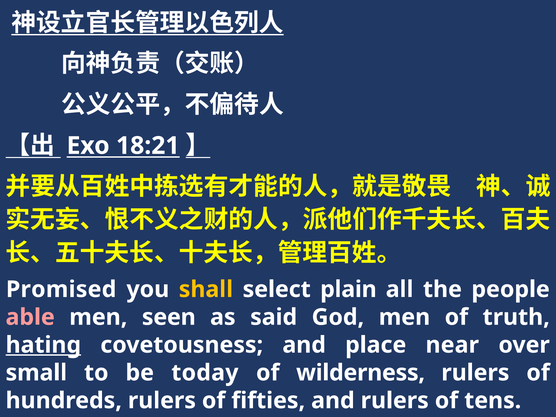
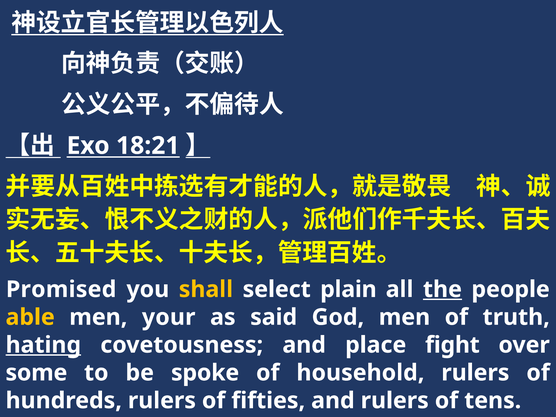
the underline: none -> present (442, 289)
able colour: pink -> yellow (30, 317)
seen: seen -> your (169, 317)
near: near -> fight (452, 345)
small: small -> some (36, 373)
today: today -> spoke (205, 373)
wilderness: wilderness -> household (360, 373)
